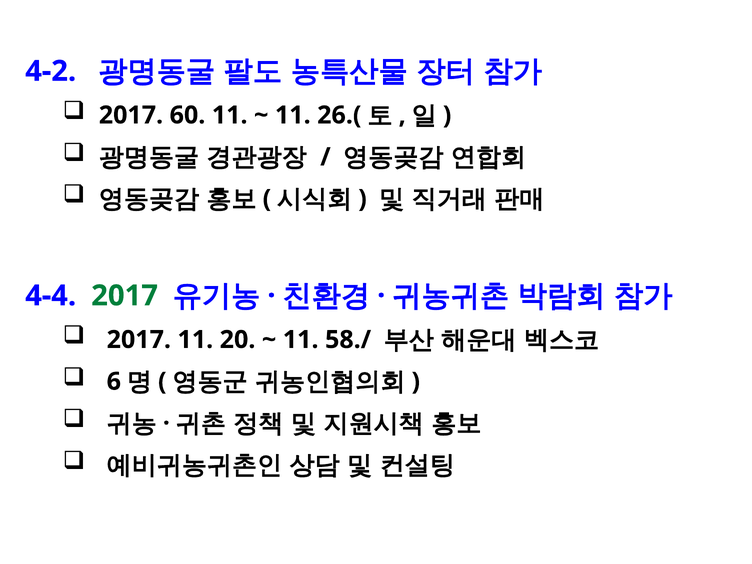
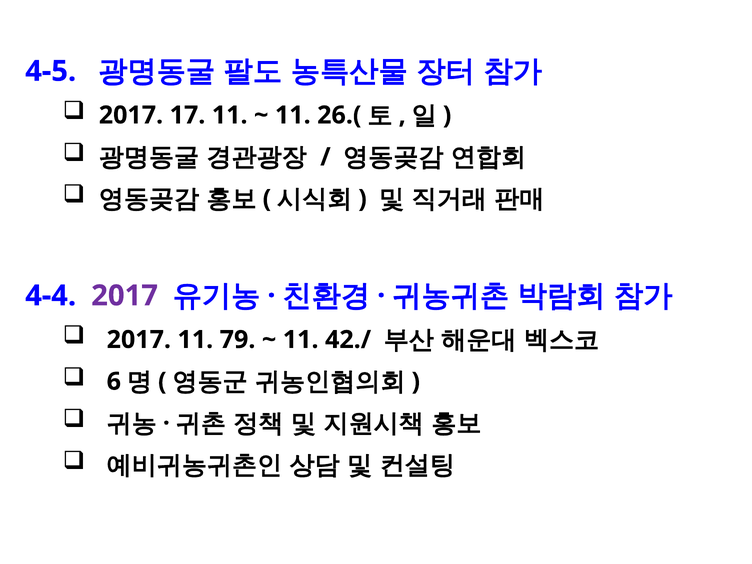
4-2: 4-2 -> 4-5 (51, 71)
60: 60 -> 17 (187, 115)
2017 colour: green -> purple (125, 296)
20: 20 -> 79 (238, 340)
58./: 58./ -> 42./ (348, 340)
